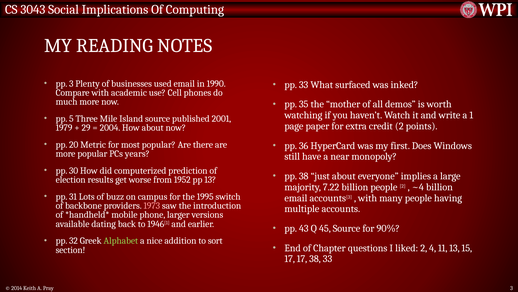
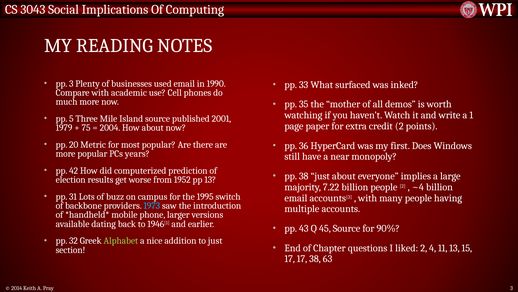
29: 29 -> 75 (86, 128)
30: 30 -> 42 (74, 170)
1973 colour: pink -> light blue (152, 205)
to sort: sort -> just (215, 240)
38 33: 33 -> 63 (327, 258)
